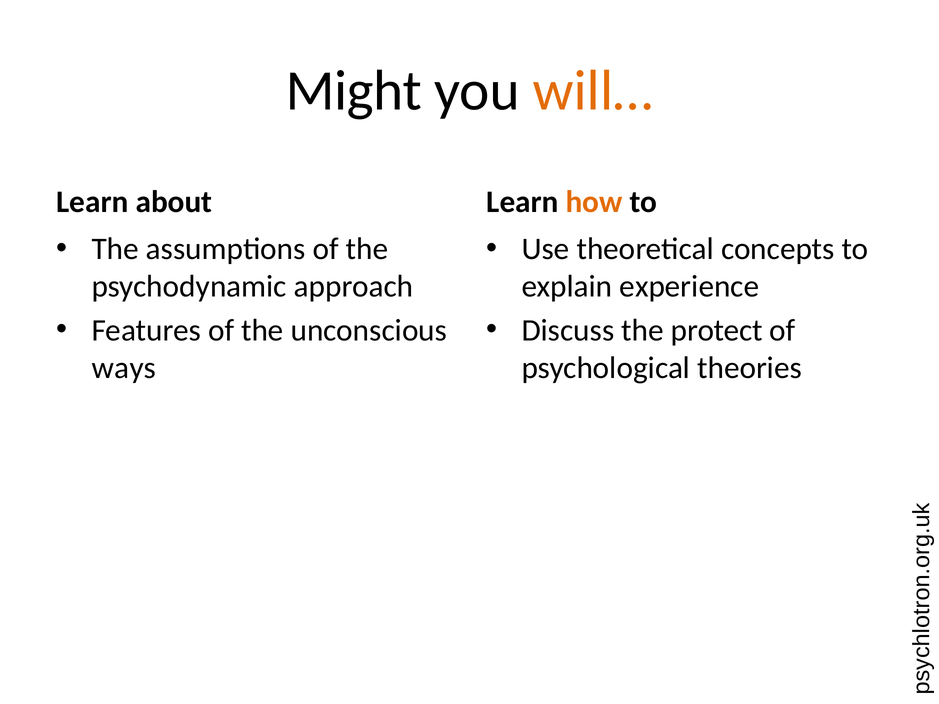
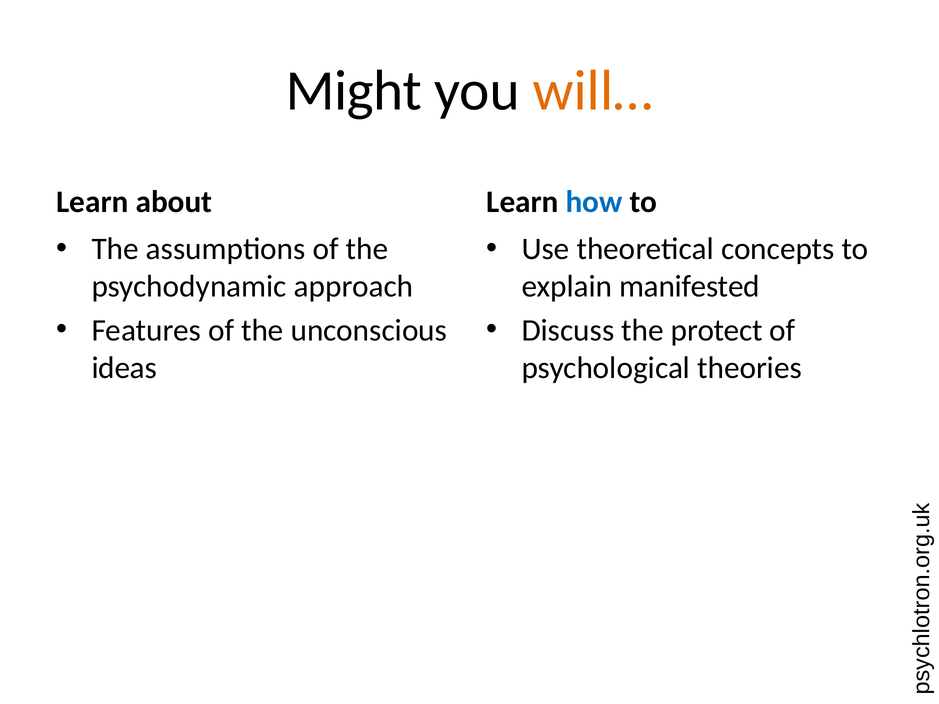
how colour: orange -> blue (594, 202)
experience: experience -> manifested (689, 287)
ways: ways -> ideas (124, 368)
